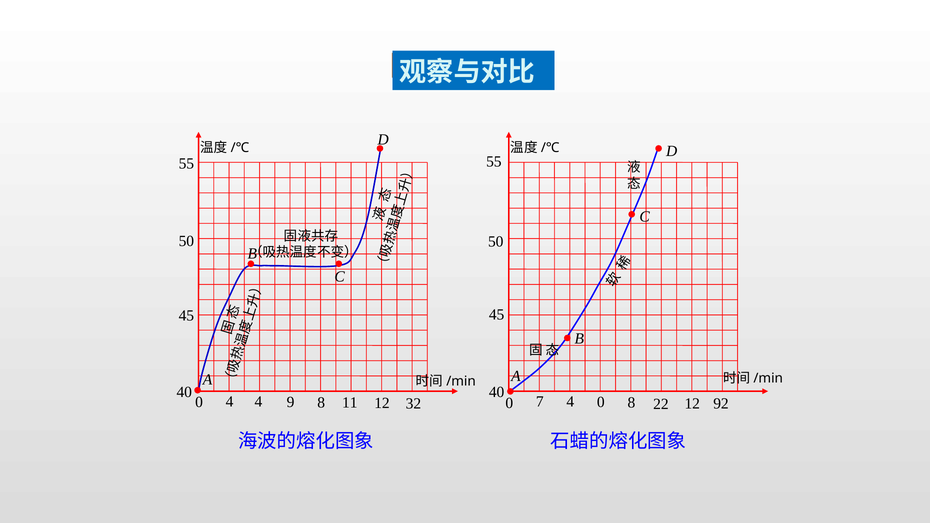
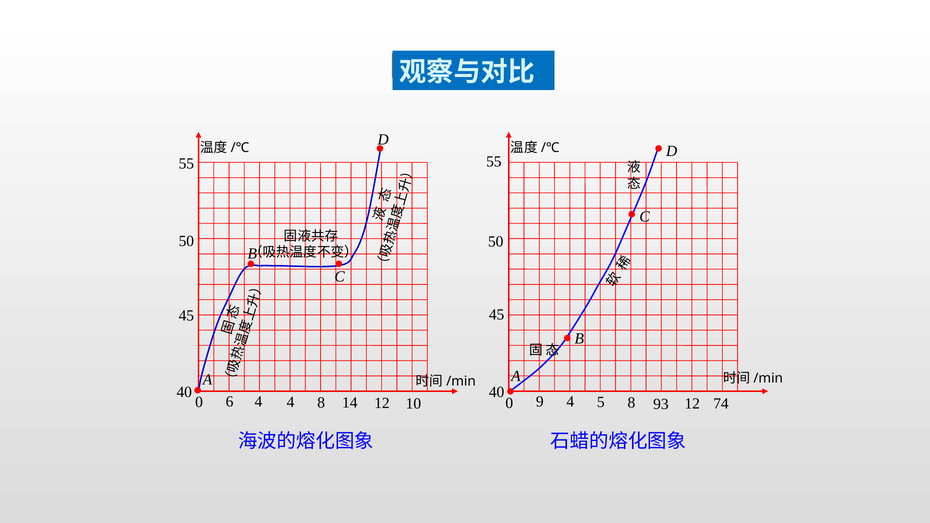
0 4: 4 -> 6 (230, 402)
4 9: 9 -> 4 (291, 402)
11: 11 -> 14 (350, 403)
32: 32 -> 10 (413, 404)
7: 7 -> 9 (540, 402)
4 0: 0 -> 5 (601, 402)
22: 22 -> 93 (661, 404)
92: 92 -> 74 (721, 404)
